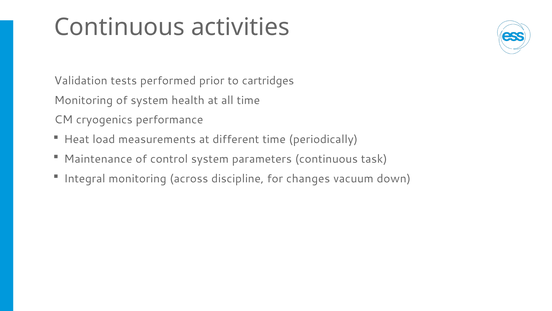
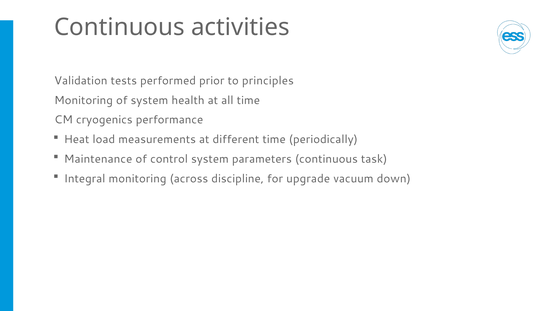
cartridges: cartridges -> principles (268, 81)
changes: changes -> upgrade (308, 178)
